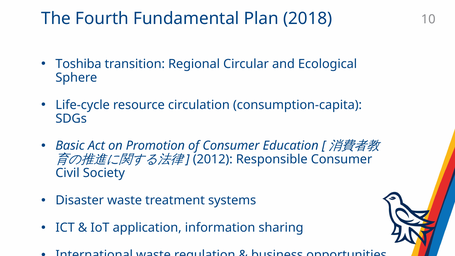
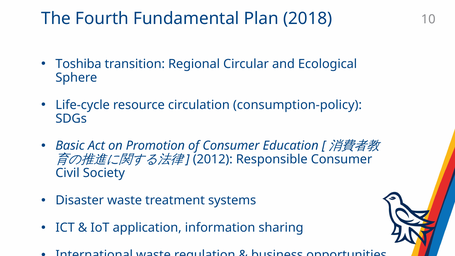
consumption-capita: consumption-capita -> consumption-policy (297, 105)
